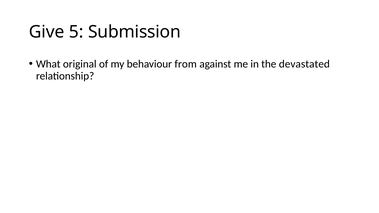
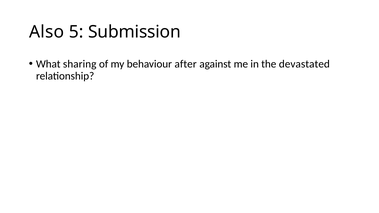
Give: Give -> Also (47, 32)
original: original -> sharing (80, 64)
from: from -> after (186, 64)
